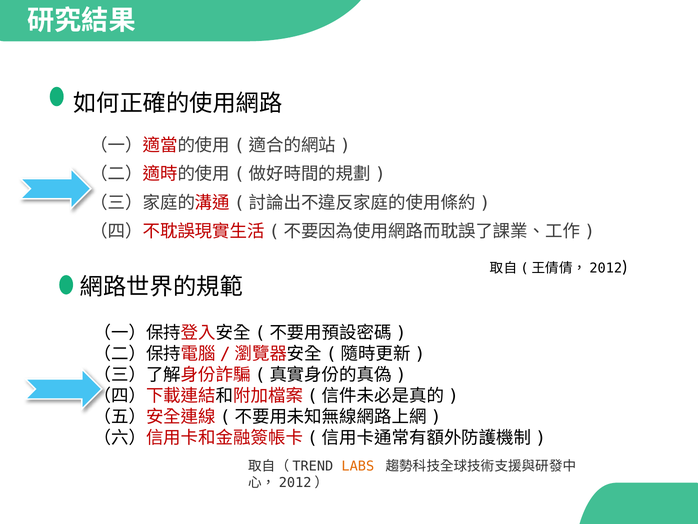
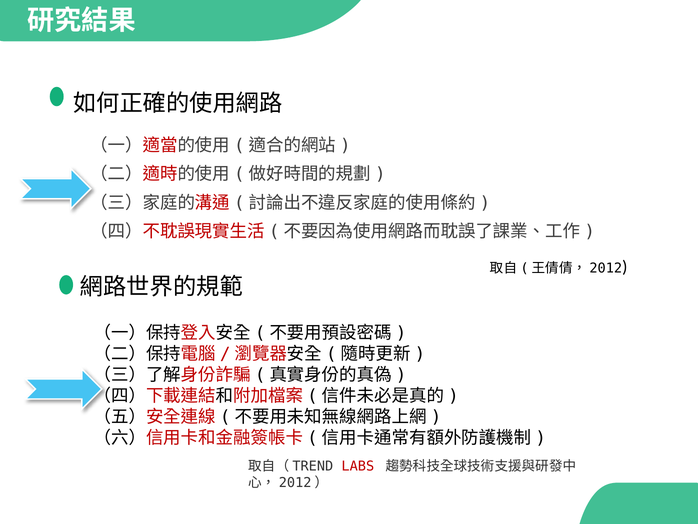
LABS colour: orange -> red (358, 466)
